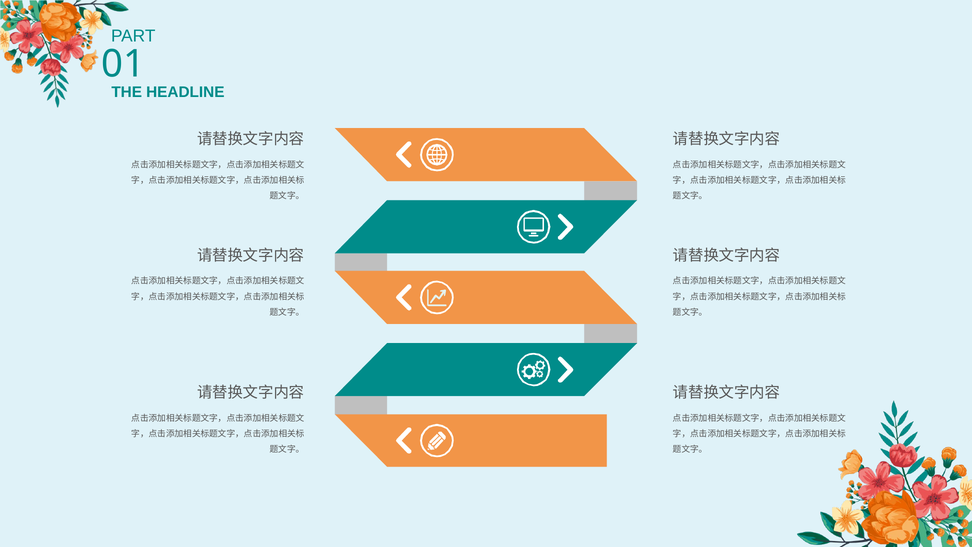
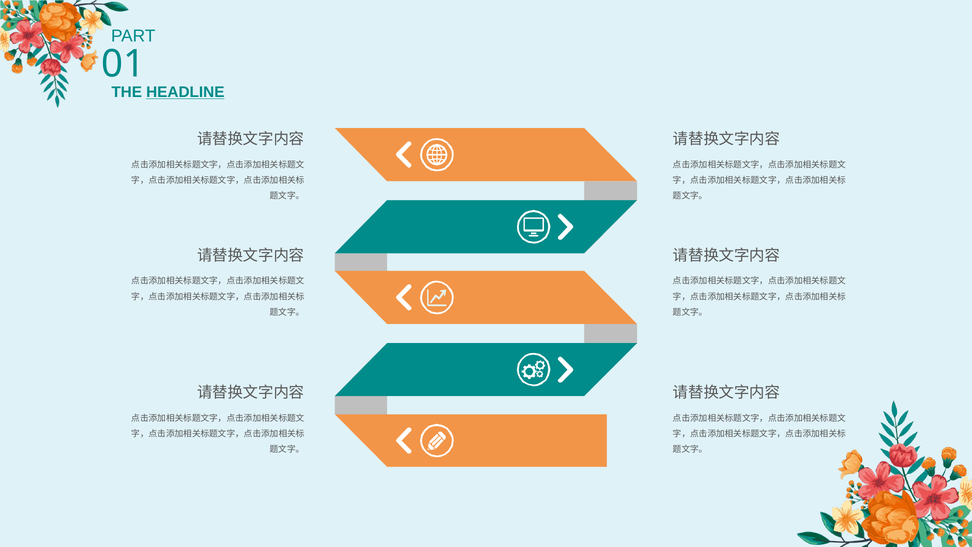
HEADLINE underline: none -> present (185, 92)
